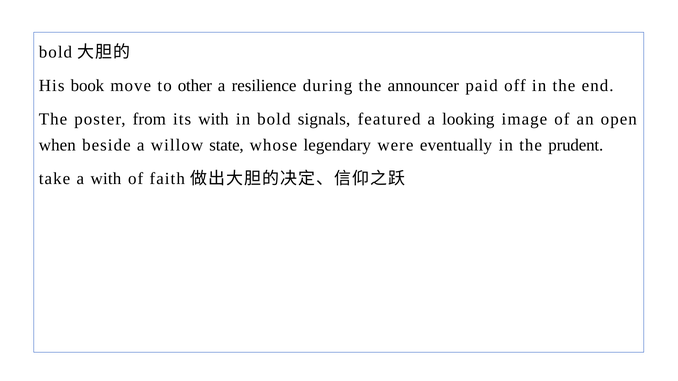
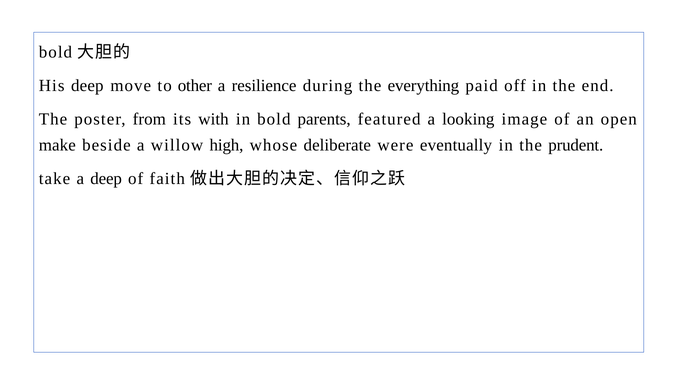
His book: book -> deep (87, 86)
announcer: announcer -> everything (423, 86)
signals: signals -> parents (324, 119)
when: when -> make (57, 146)
state: state -> high (227, 146)
legendary: legendary -> deliberate (337, 146)
a with: with -> deep (106, 179)
